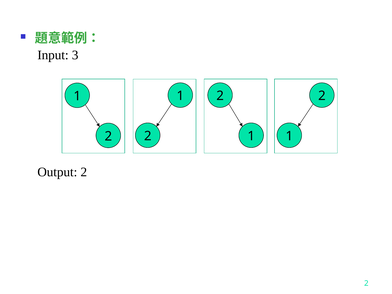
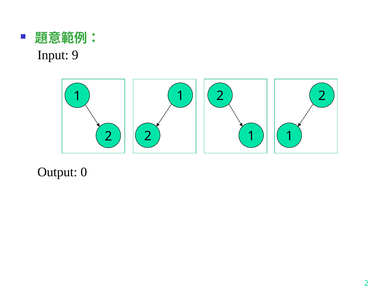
3: 3 -> 9 (75, 55)
Output 2: 2 -> 0 (84, 172)
